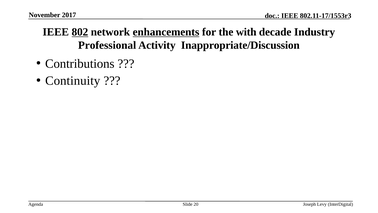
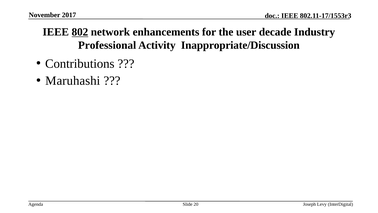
enhancements underline: present -> none (166, 32)
with: with -> user (246, 32)
Continuity: Continuity -> Maruhashi (73, 81)
